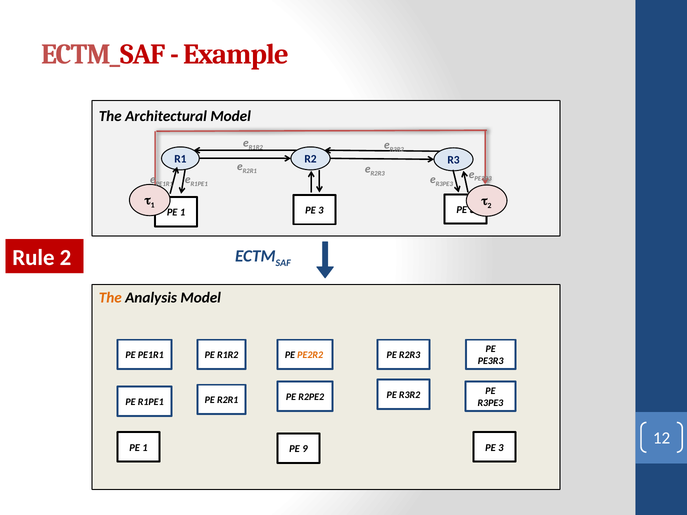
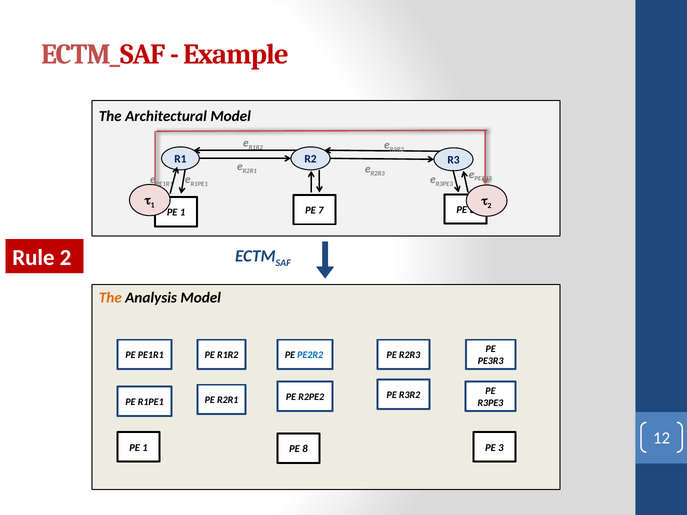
1 PE 3: 3 -> 7 (321, 210)
PE2R2 colour: orange -> blue (310, 355)
9: 9 -> 8 (305, 449)
